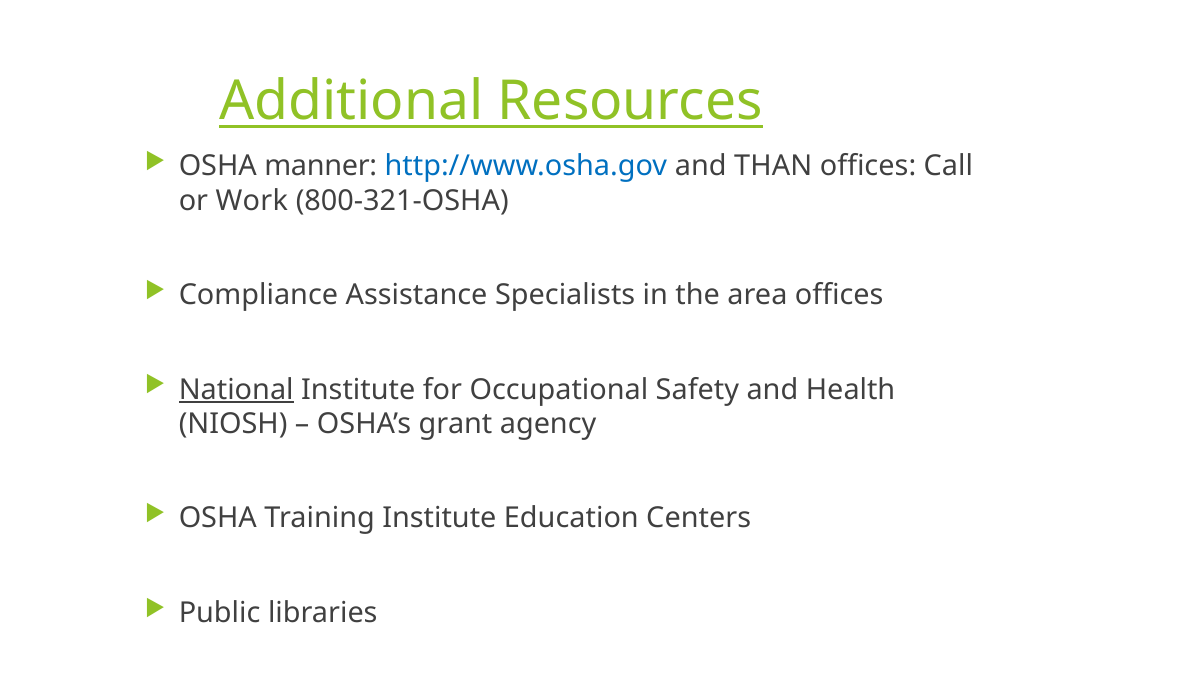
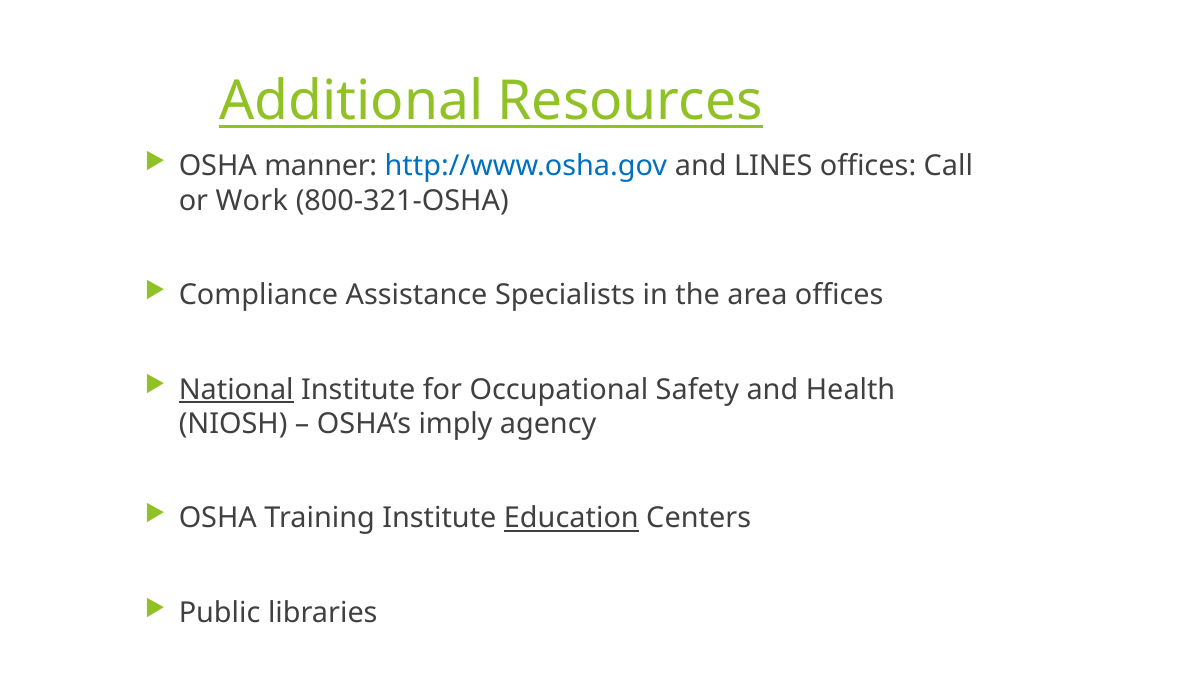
THAN: THAN -> LINES (773, 166)
grant: grant -> imply (456, 424)
Education underline: none -> present (571, 519)
